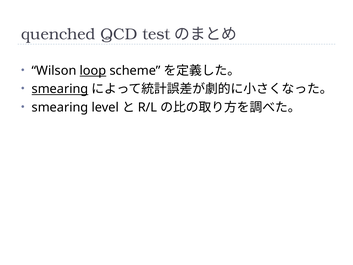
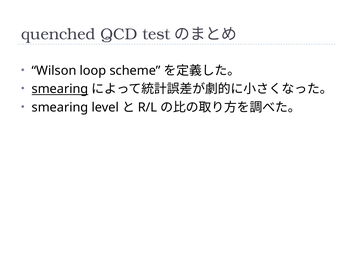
loop underline: present -> none (93, 71)
